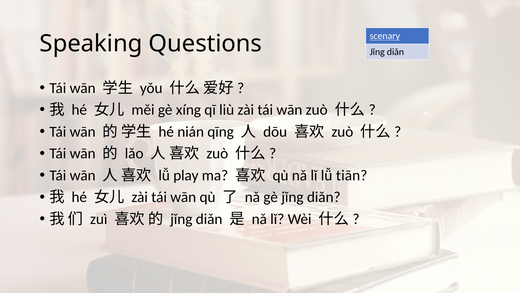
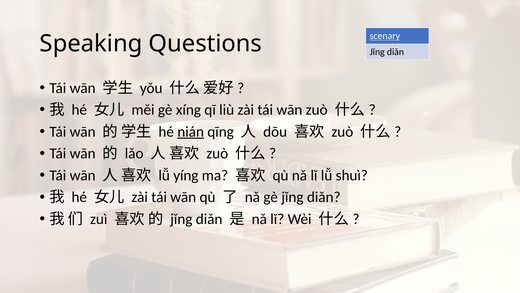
nián underline: none -> present (191, 132)
play: play -> yíng (186, 175)
tiān: tiān -> shuì (352, 175)
